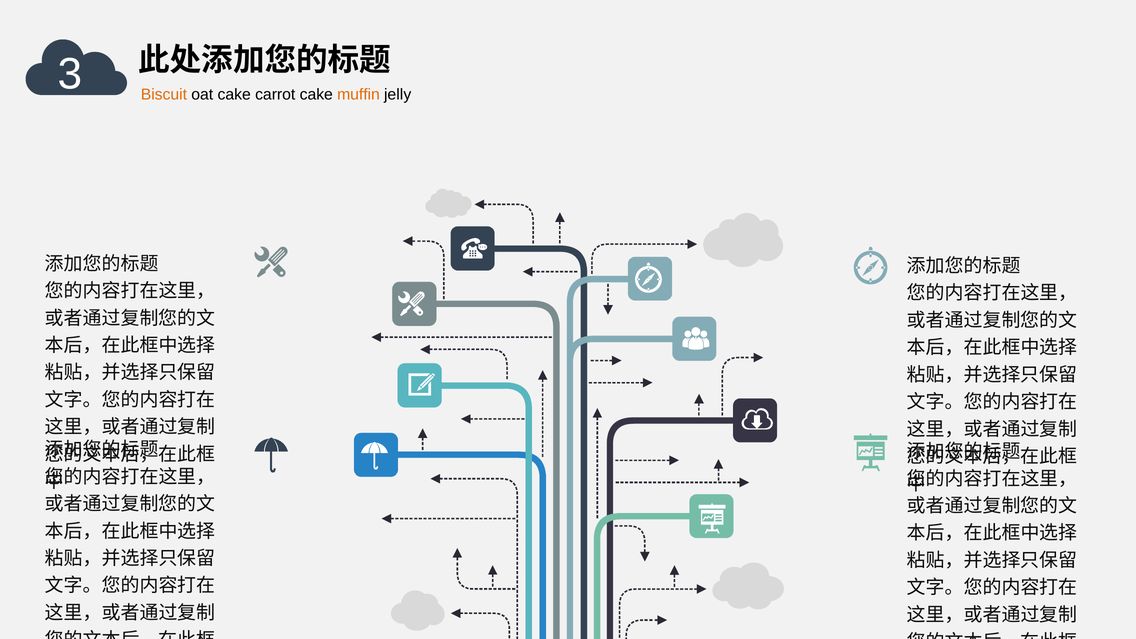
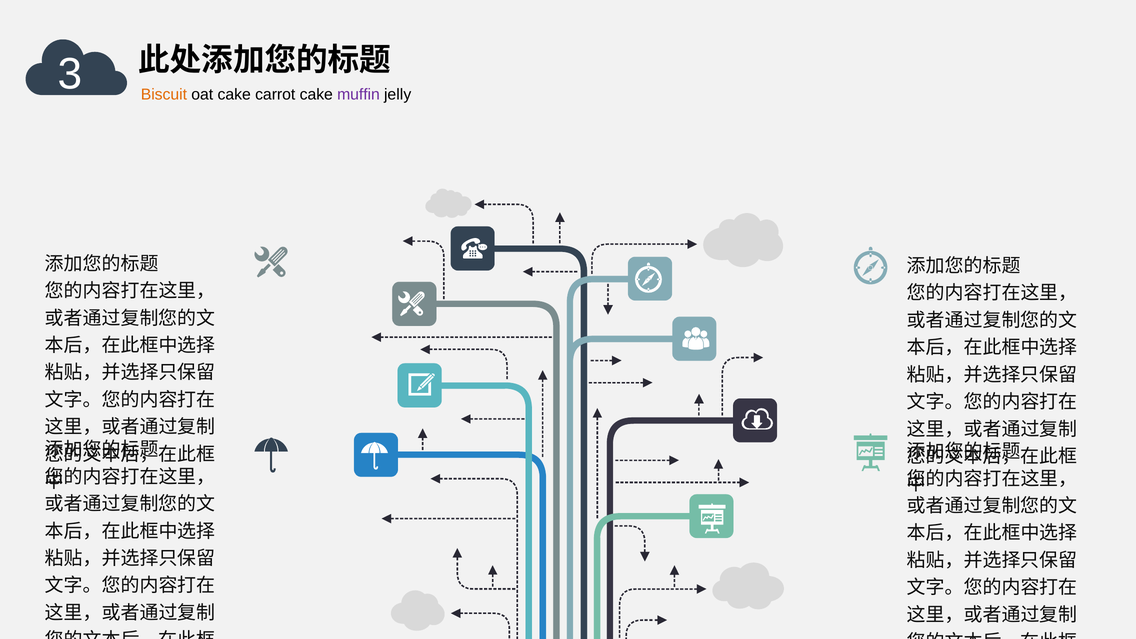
muffin colour: orange -> purple (358, 94)
